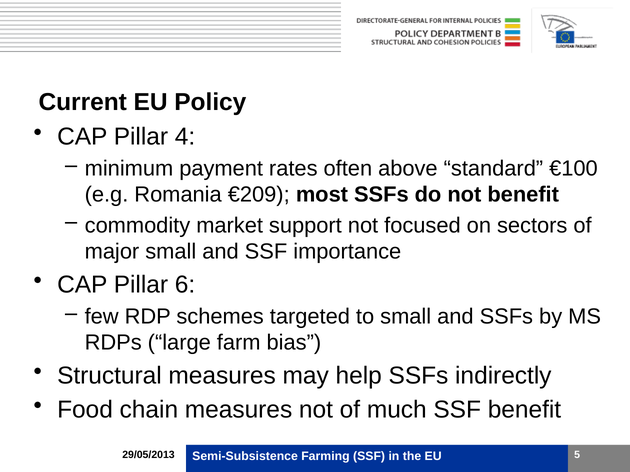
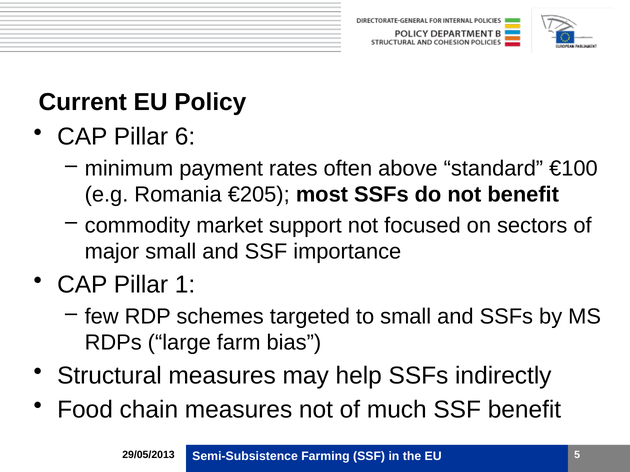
4: 4 -> 6 (185, 137)
€209: €209 -> €205 (259, 195)
6: 6 -> 1 (185, 285)
